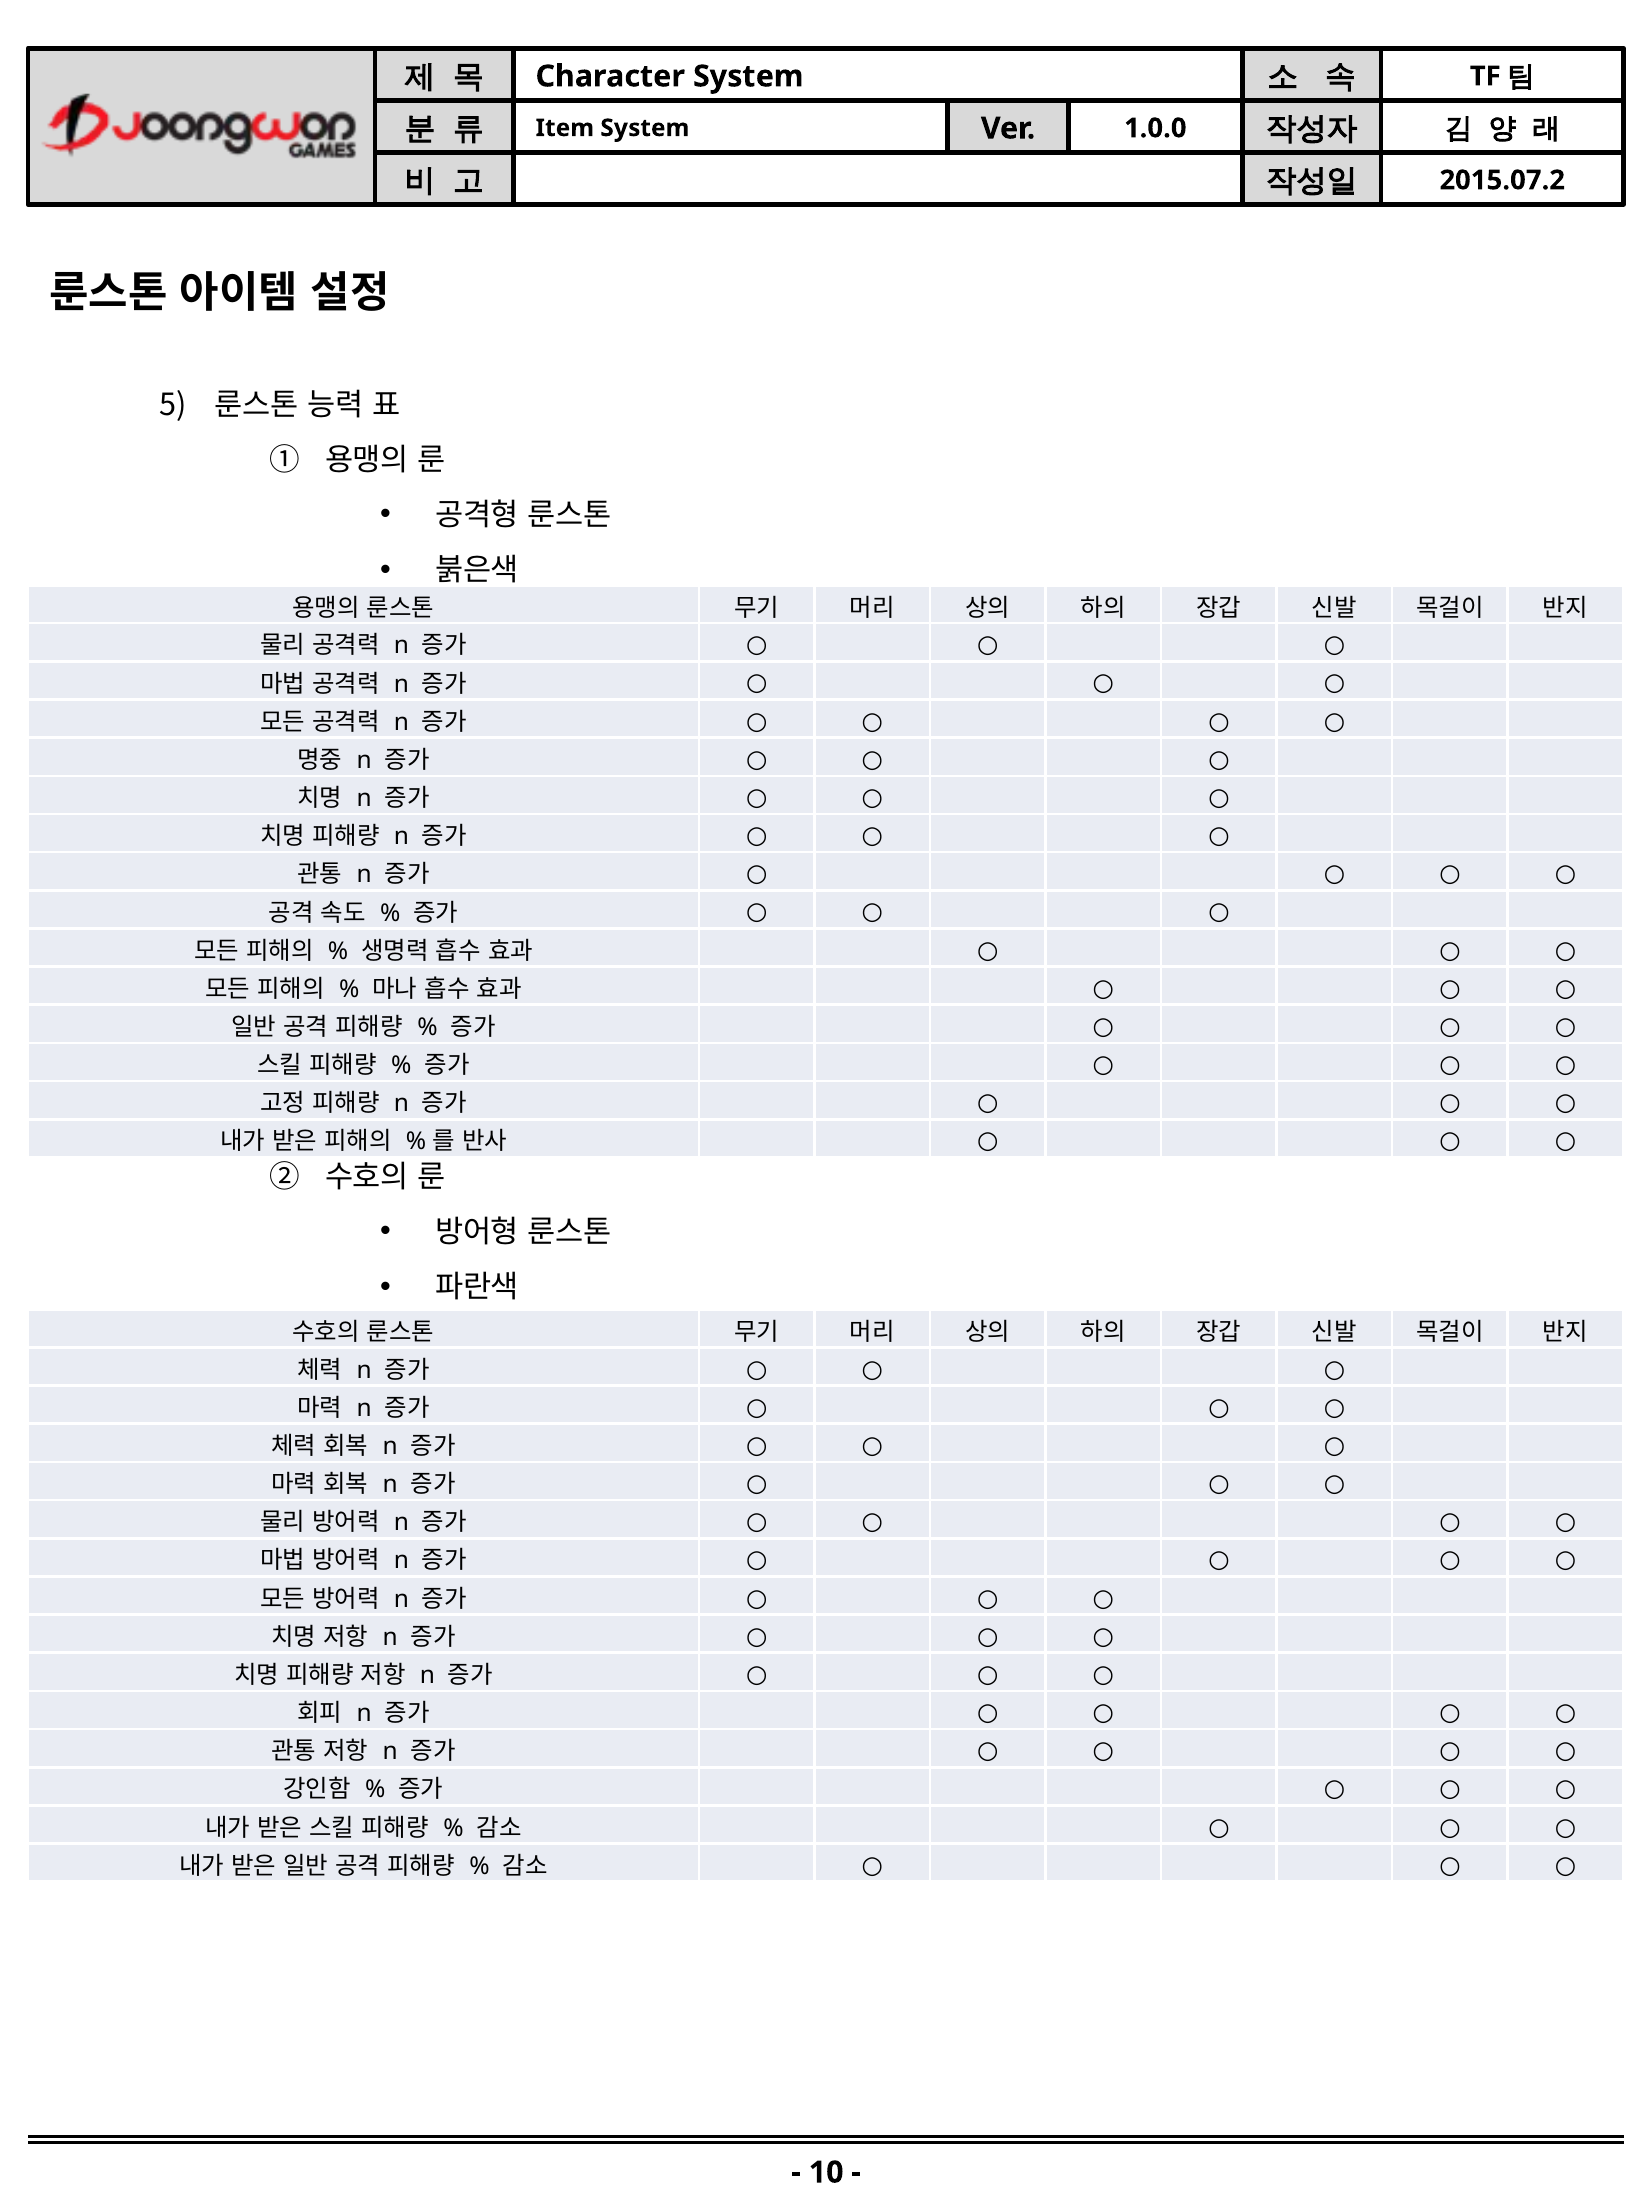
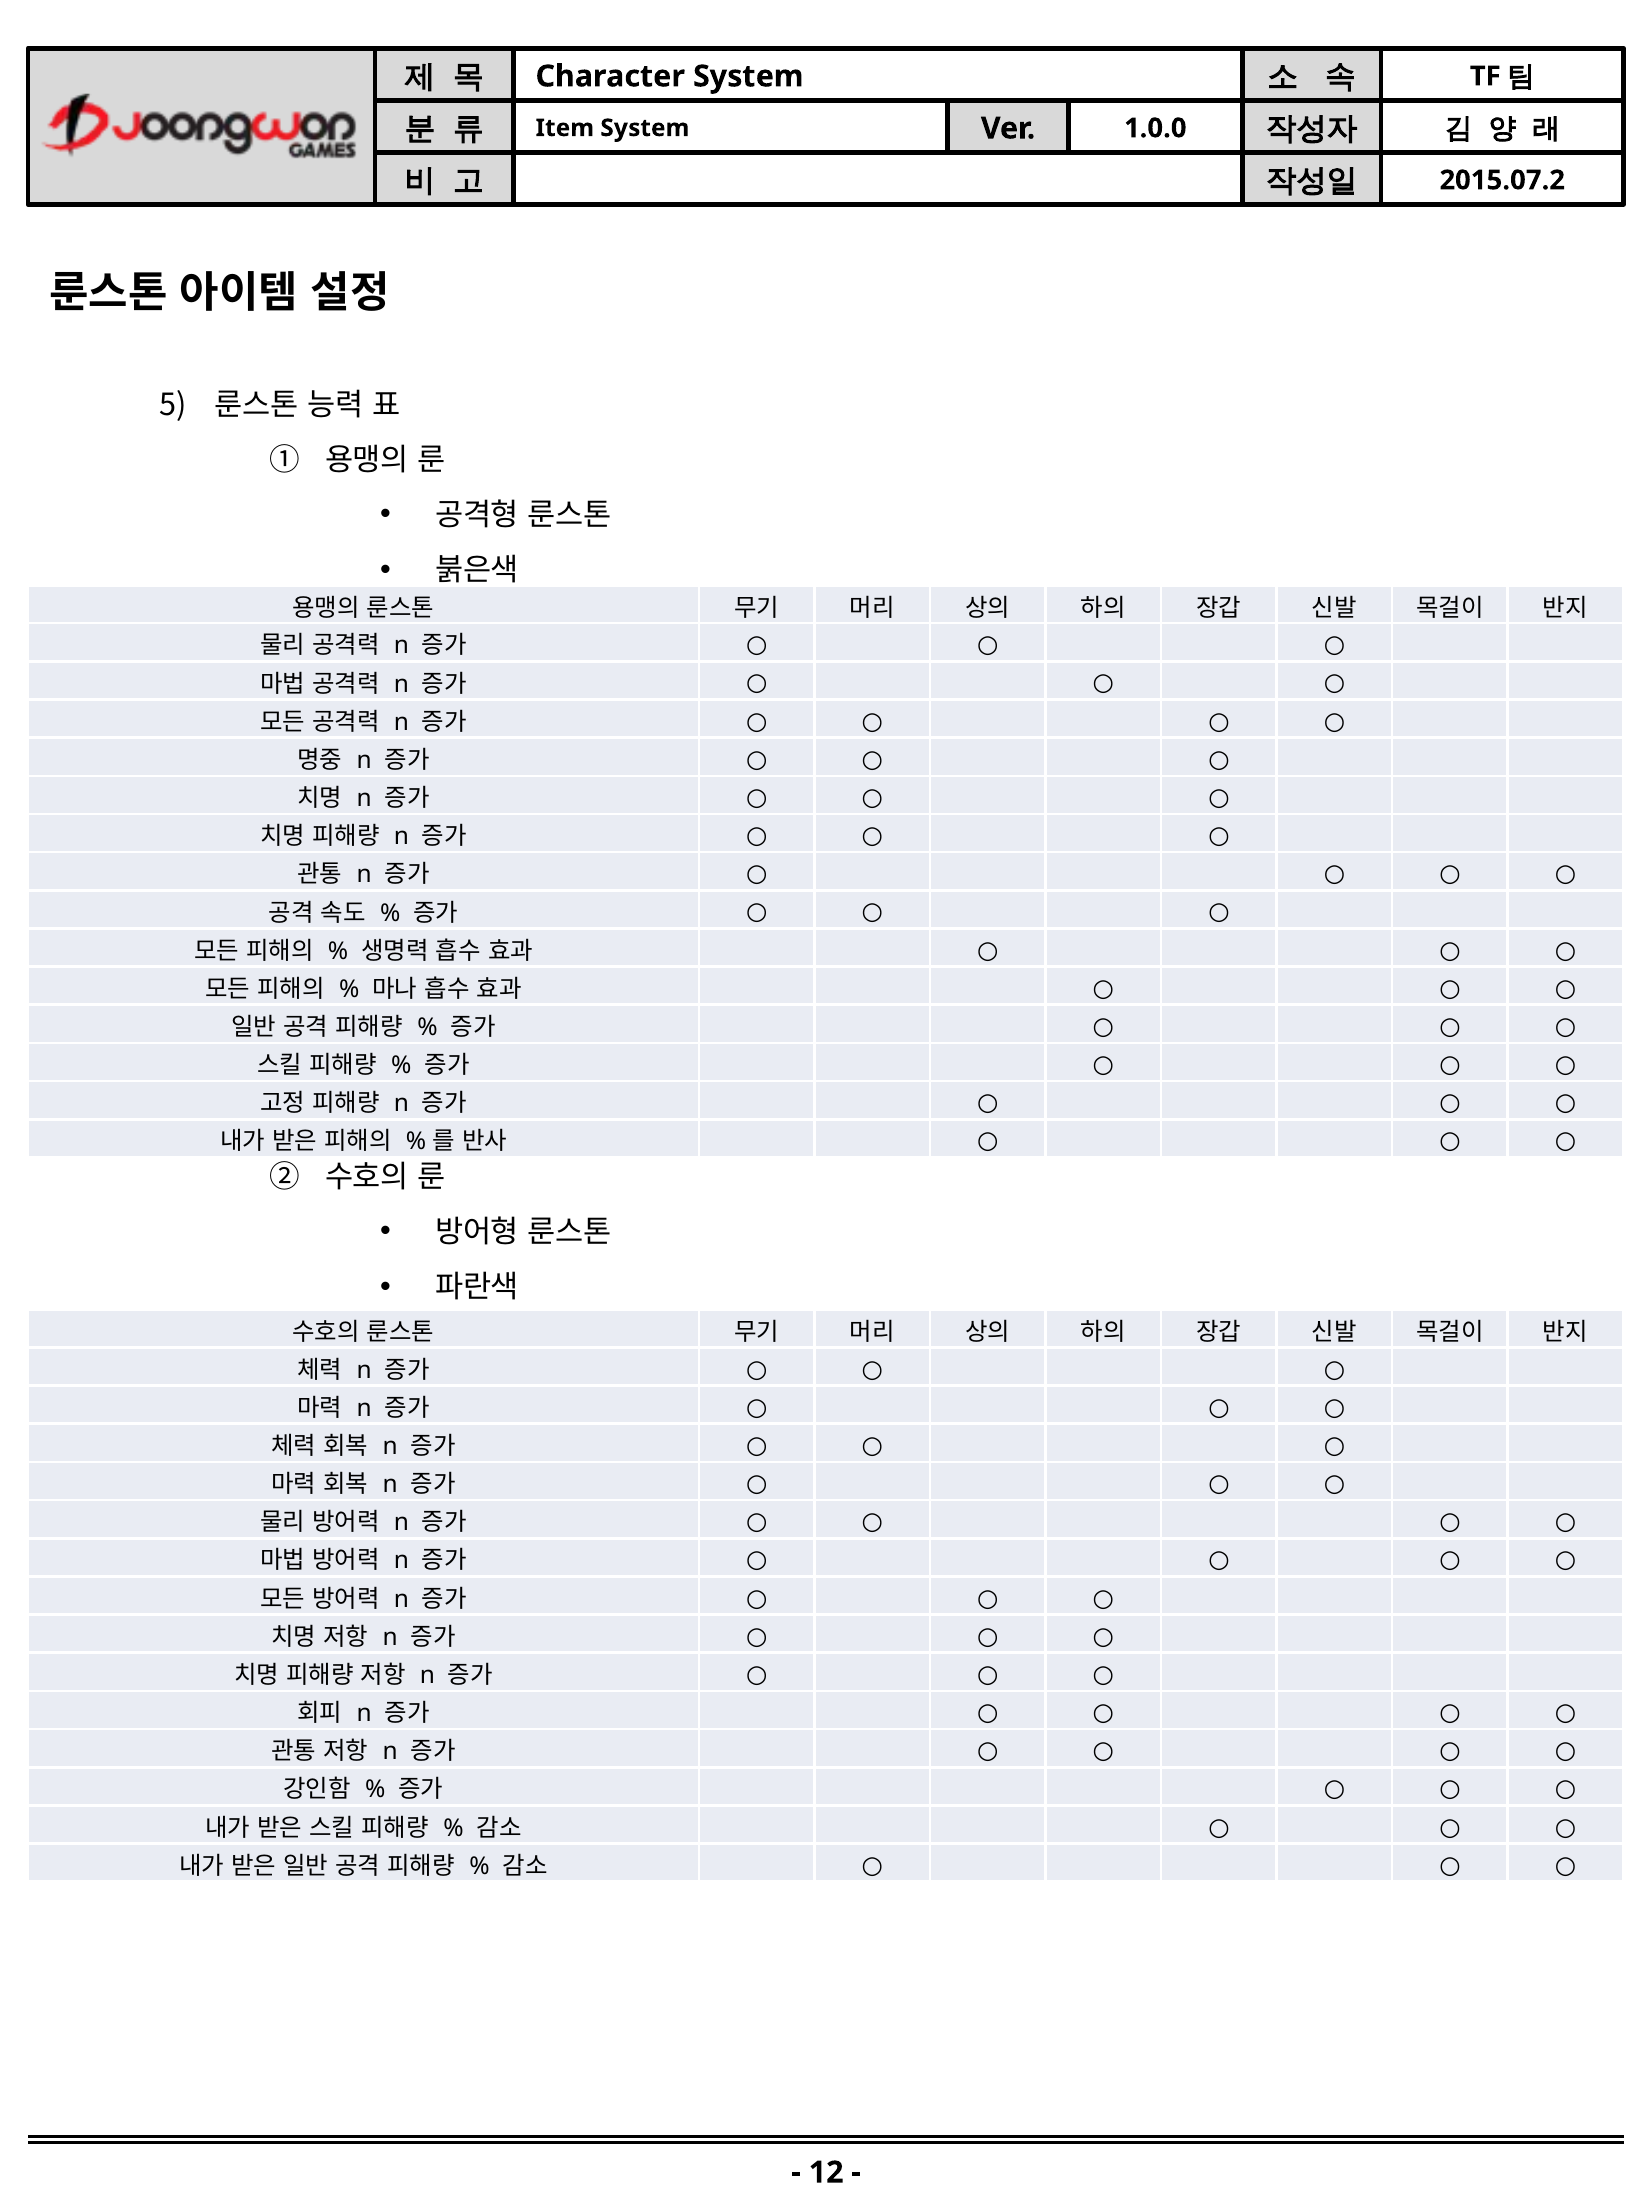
10: 10 -> 12 (826, 2172)
